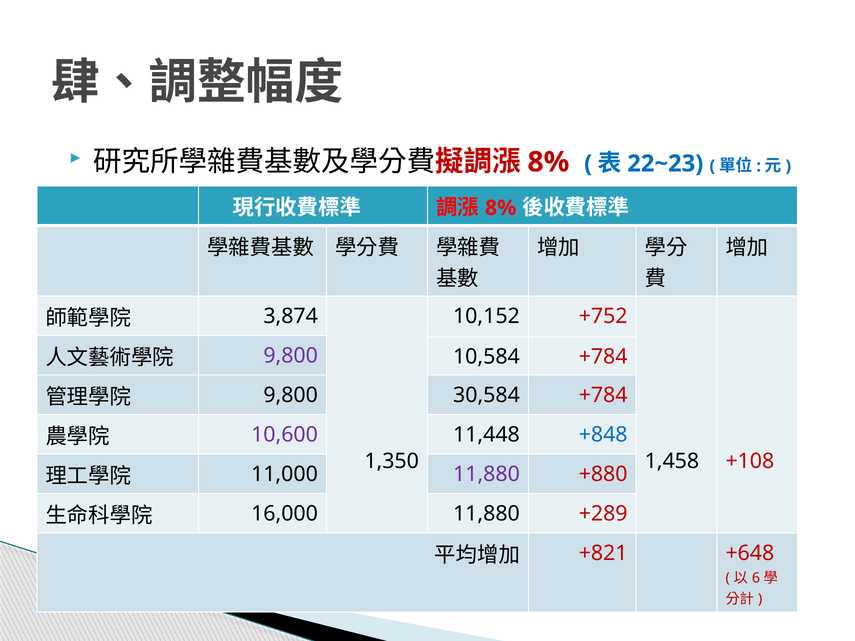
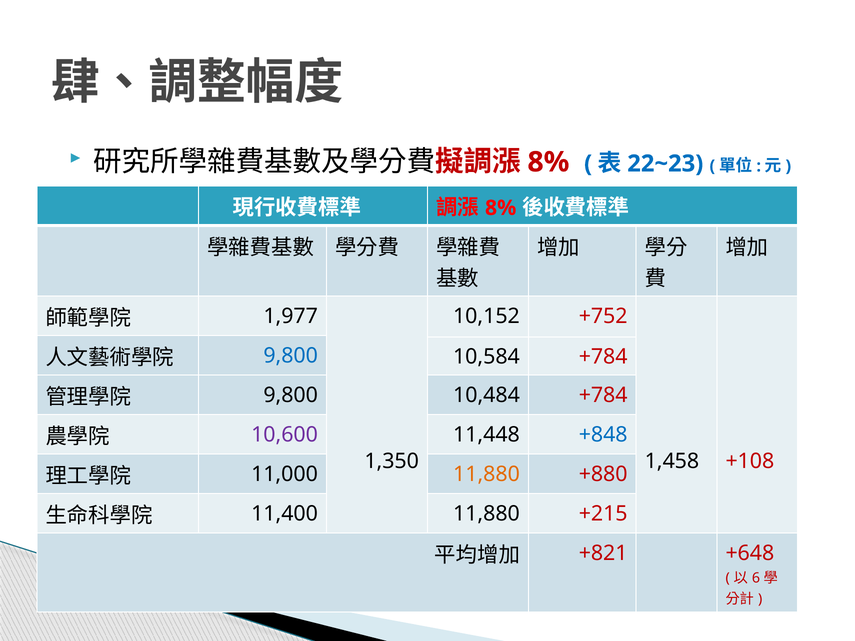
3,874: 3,874 -> 1,977 (291, 316)
9,800 colour: purple -> blue (291, 356)
30,584: 30,584 -> 10,484 (486, 395)
11,880 colour: purple -> orange (486, 474)
16,000: 16,000 -> 11,400 (285, 514)
+289: +289 -> +215 (603, 514)
